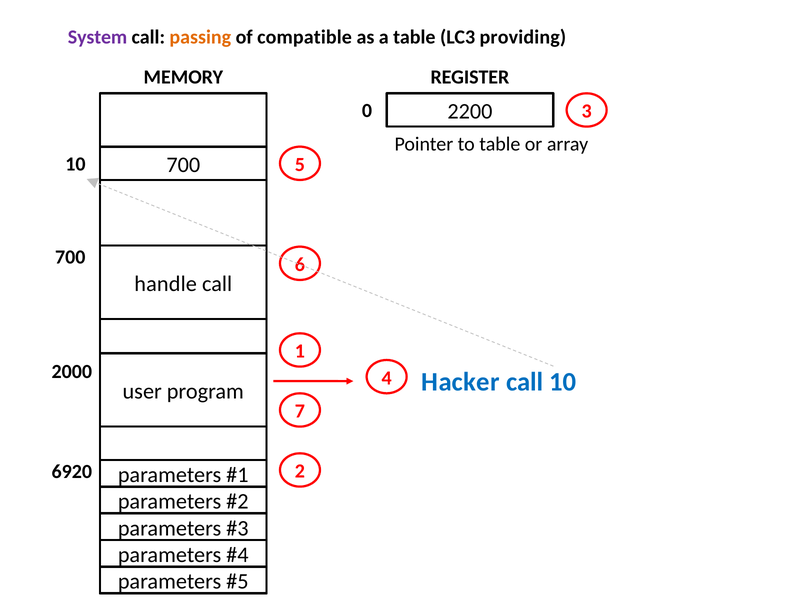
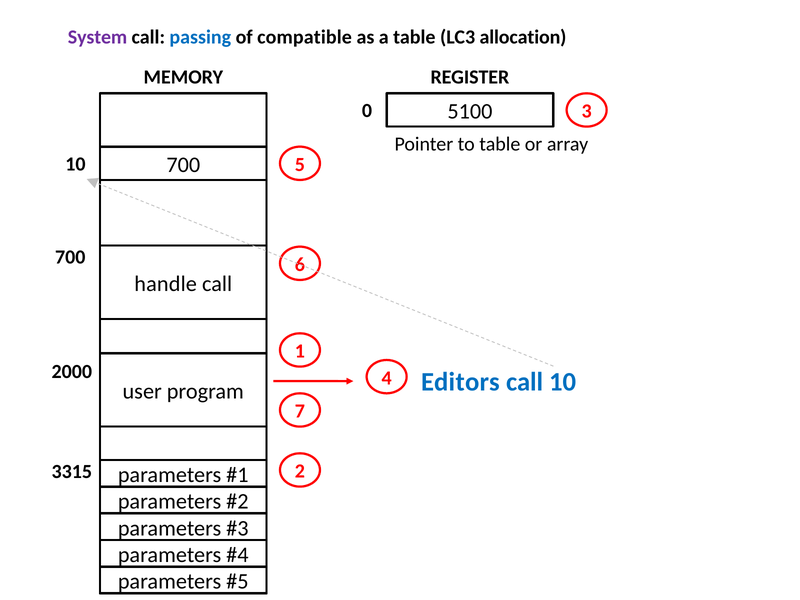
passing colour: orange -> blue (200, 37)
providing: providing -> allocation (523, 37)
2200: 2200 -> 5100 (470, 111)
Hacker: Hacker -> Editors (461, 382)
6920: 6920 -> 3315 (72, 472)
